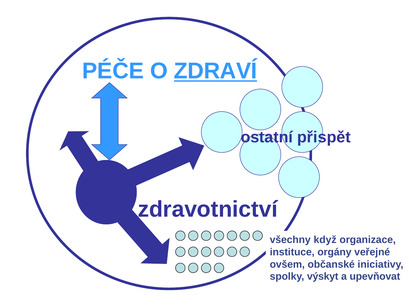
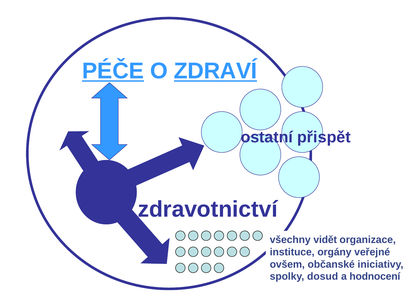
PÉČE underline: none -> present (113, 71)
když: když -> vidět (325, 240)
výskyt: výskyt -> dosud (323, 276)
upevňovat: upevňovat -> hodnocení (375, 276)
